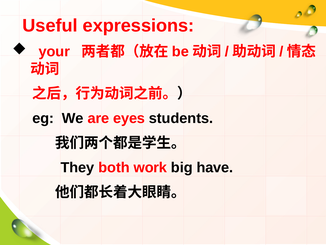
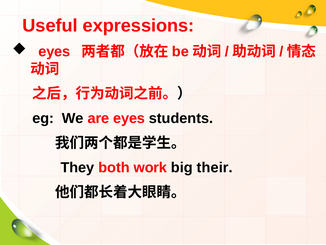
your: your -> eyes (54, 51)
have: have -> their (215, 167)
